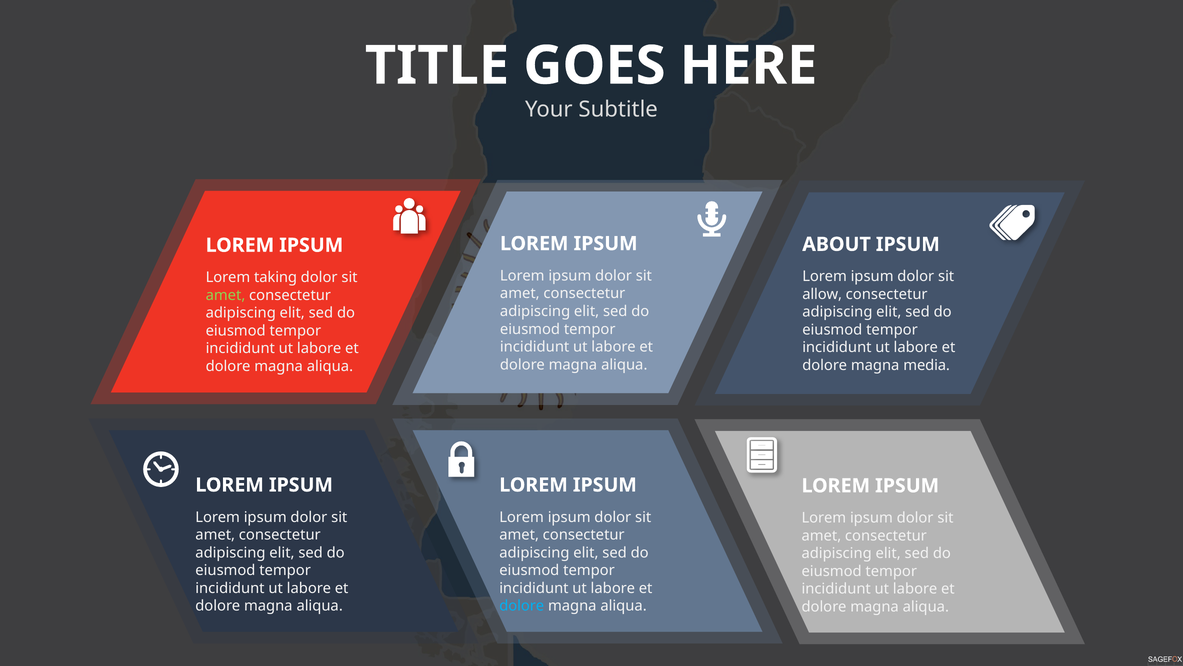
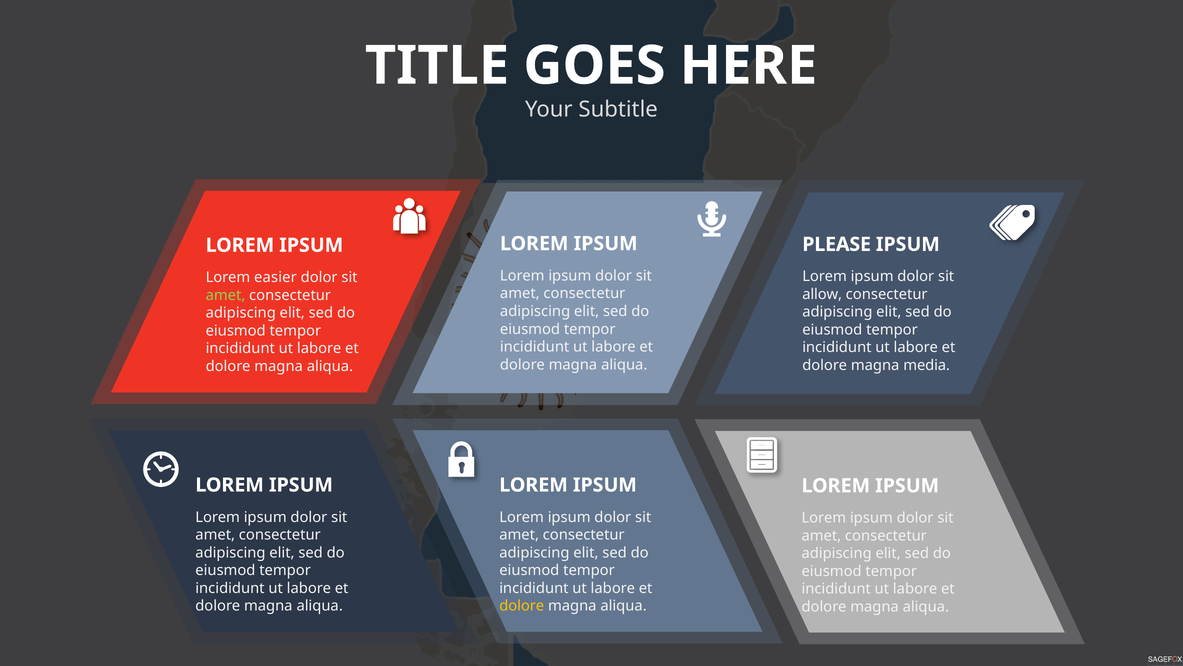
ABOUT: ABOUT -> PLEASE (837, 244)
taking: taking -> easier (275, 277)
dolore colour: light blue -> yellow (522, 606)
